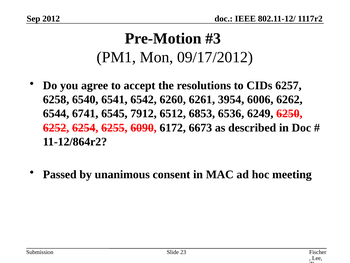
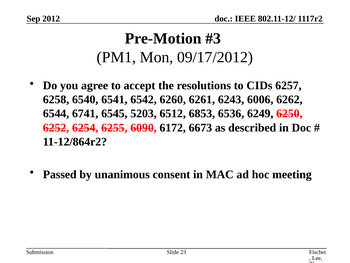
3954: 3954 -> 6243 (231, 99)
7912: 7912 -> 5203 (144, 113)
